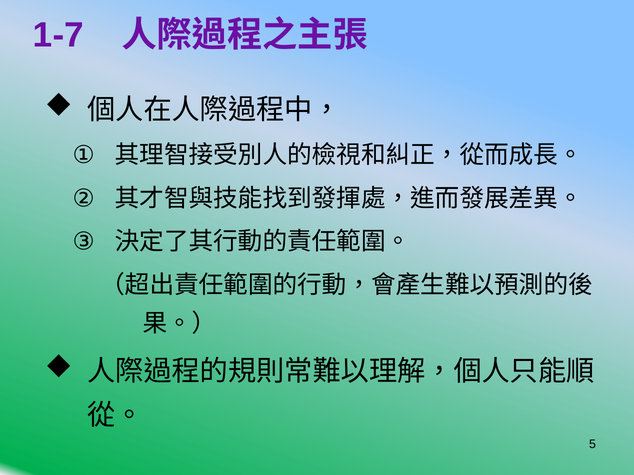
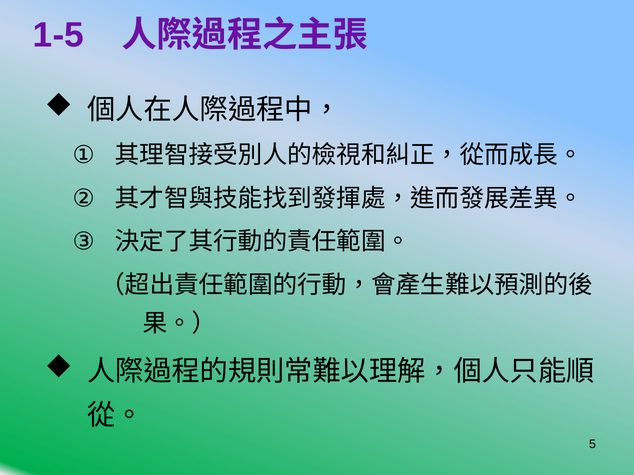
1-7: 1-7 -> 1-5 (58, 35)
